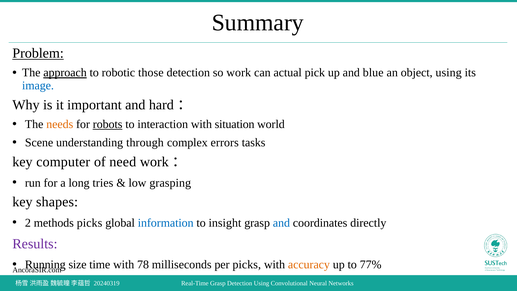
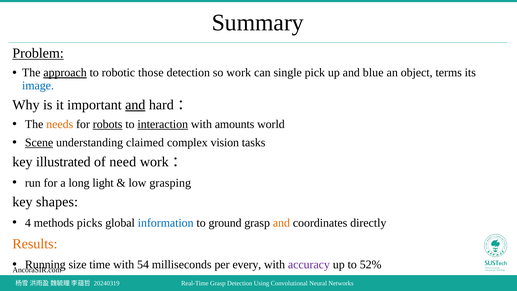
actual: actual -> single (288, 73)
object using: using -> terms (449, 73)
and underline: none -> present (135, 105)
interaction underline: none -> present (163, 124)
situation: situation -> amounts (235, 124)
Scene underline: none -> present (39, 142)
through: through -> claimed (145, 142)
errors: errors -> vision (225, 142)
computer: computer -> illustrated (63, 162)
tries: tries -> light (103, 183)
2: 2 -> 4 (28, 223)
insight: insight -> ground (225, 223)
and colour: blue -> orange (281, 223)
Results colour: purple -> orange (35, 244)
78: 78 -> 54 (143, 265)
per picks: picks -> every (247, 265)
accuracy colour: orange -> purple (309, 265)
77%: 77% -> 52% (371, 265)
